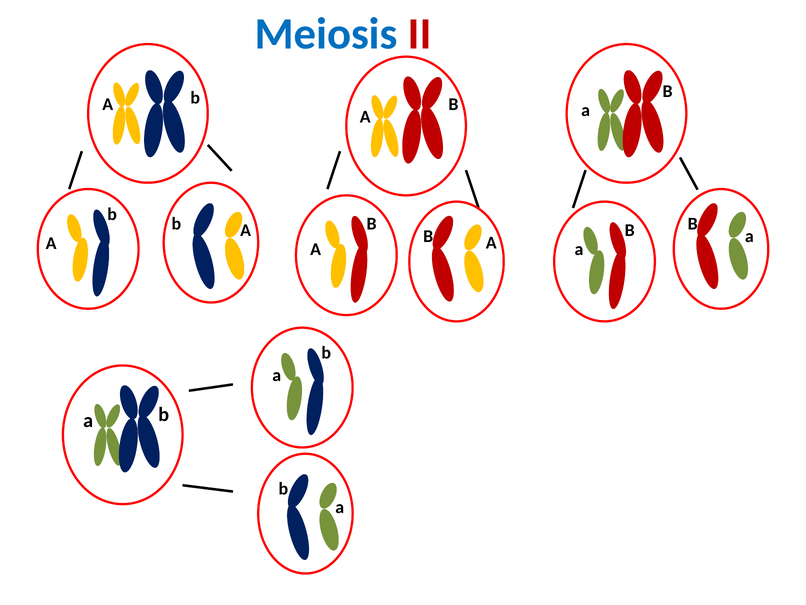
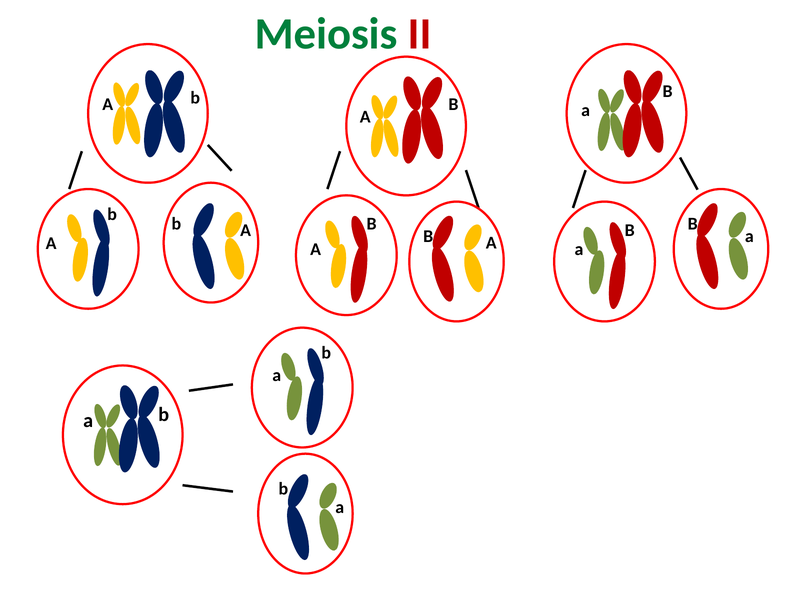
Meiosis colour: blue -> green (326, 34)
